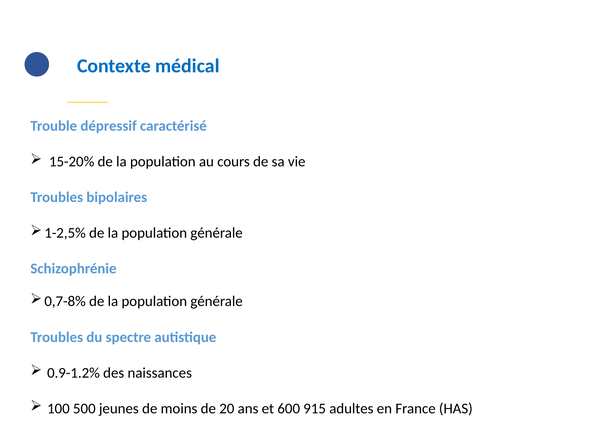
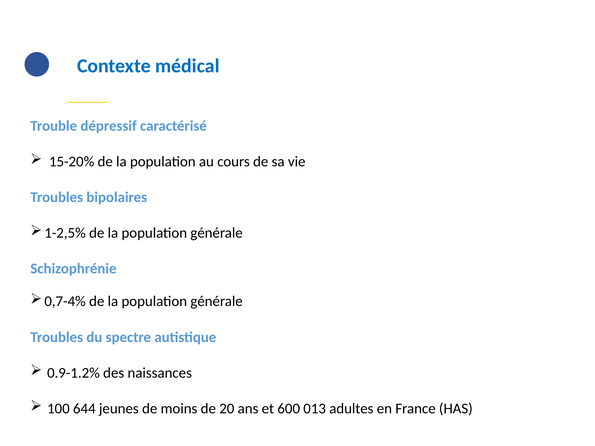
0,7-8%: 0,7-8% -> 0,7-4% (65, 302)
500: 500 -> 644 (84, 409)
915: 915 -> 013 (315, 409)
